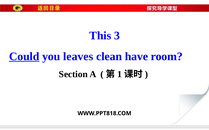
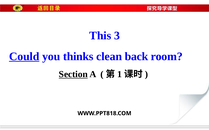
leaves: leaves -> thinks (78, 57)
have: have -> back (137, 57)
Section underline: none -> present (73, 75)
